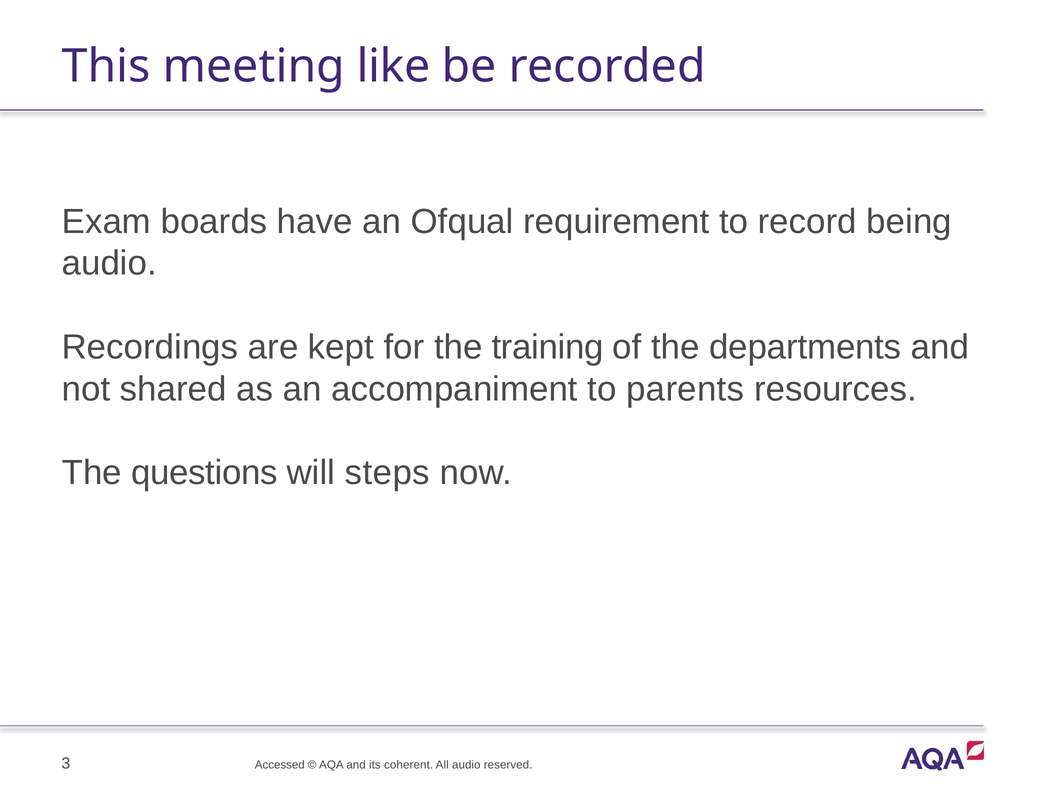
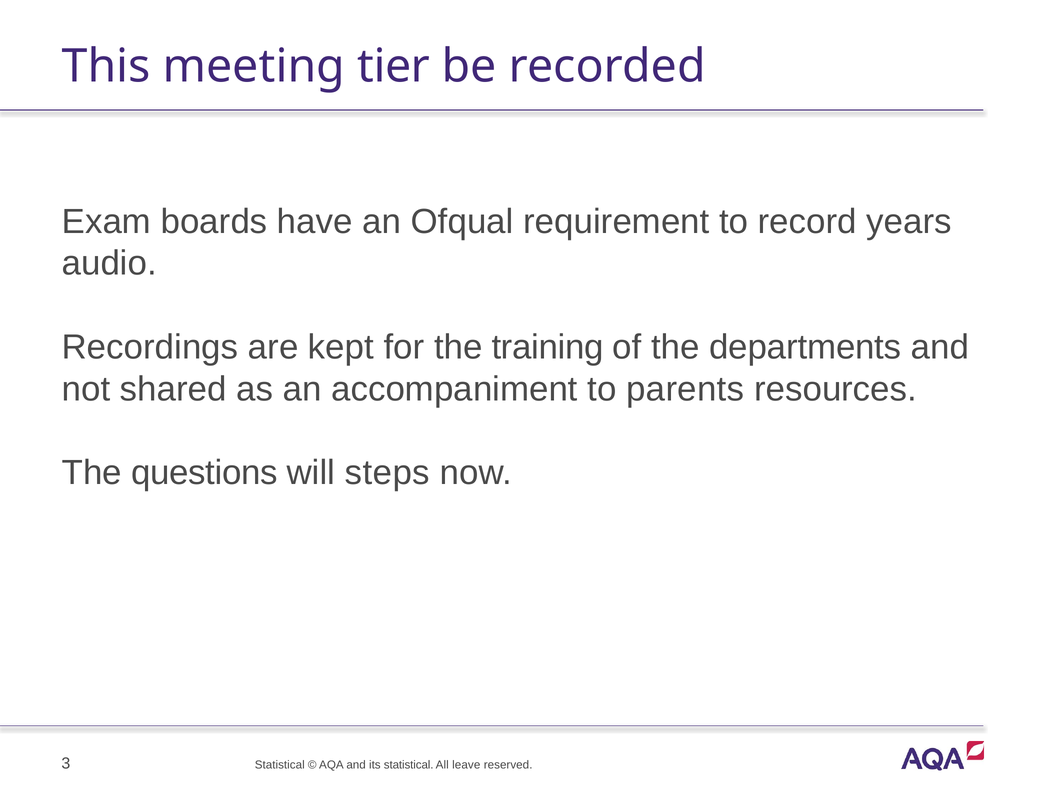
like: like -> tier (394, 67)
being: being -> years (909, 222)
Accessed: Accessed -> Statistical (280, 765)
its coherent: coherent -> statistical (409, 765)
All audio: audio -> leave (466, 765)
